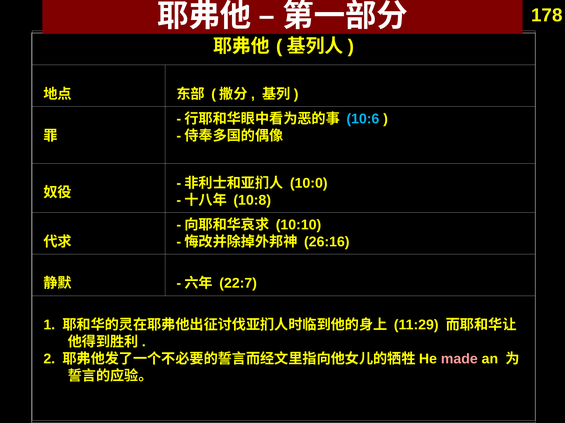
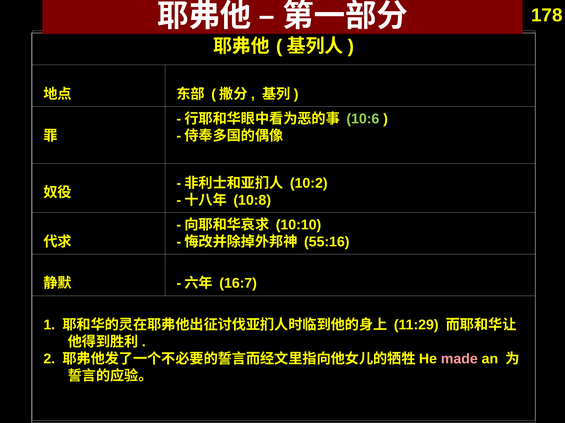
10:6 colour: light blue -> light green (363, 119)
10:0: 10:0 -> 10:2 (309, 183)
26:16: 26:16 -> 55:16 (327, 242)
22:7: 22:7 -> 16:7 (238, 284)
